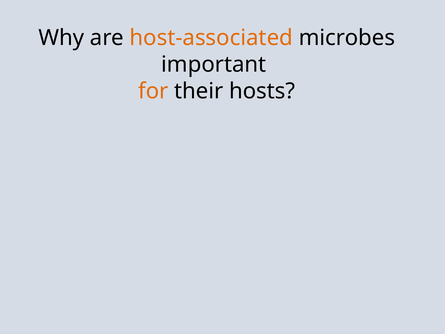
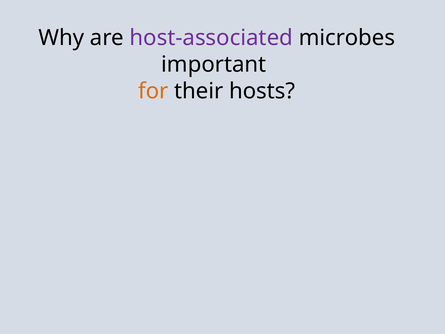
host-associated colour: orange -> purple (211, 38)
